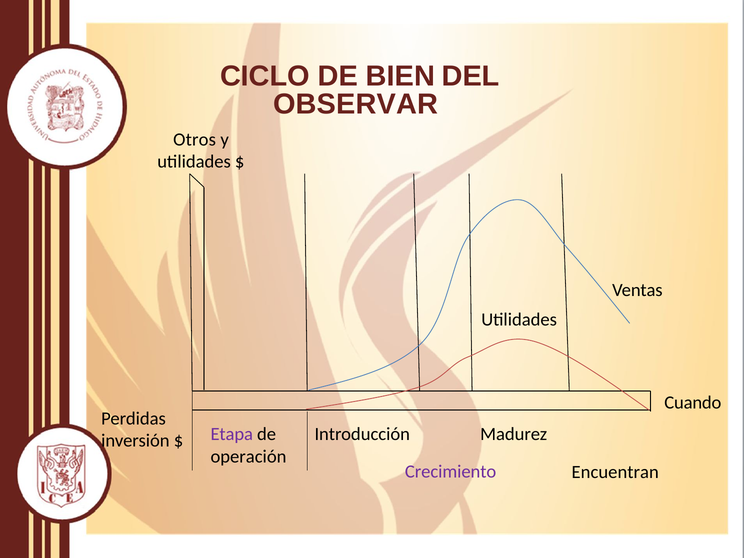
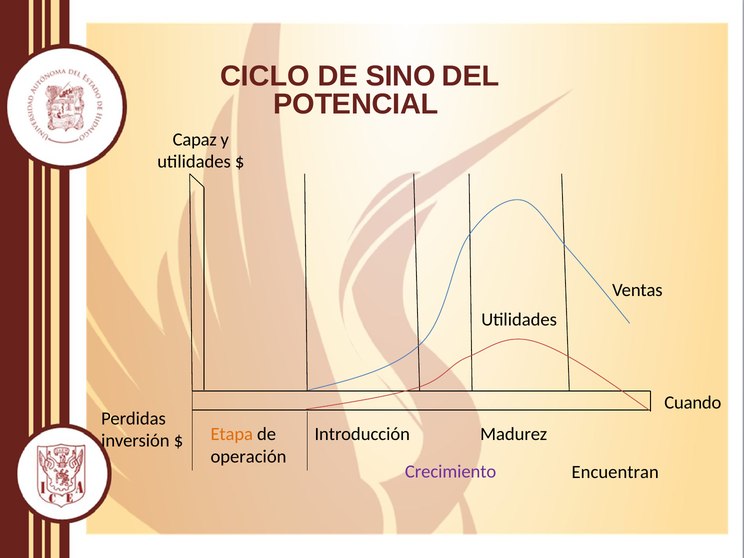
BIEN: BIEN -> SINO (401, 76)
OBSERVAR: OBSERVAR -> POTENCIAL (356, 104)
Otros: Otros -> Capaz (195, 139)
Etapa colour: purple -> orange (232, 434)
